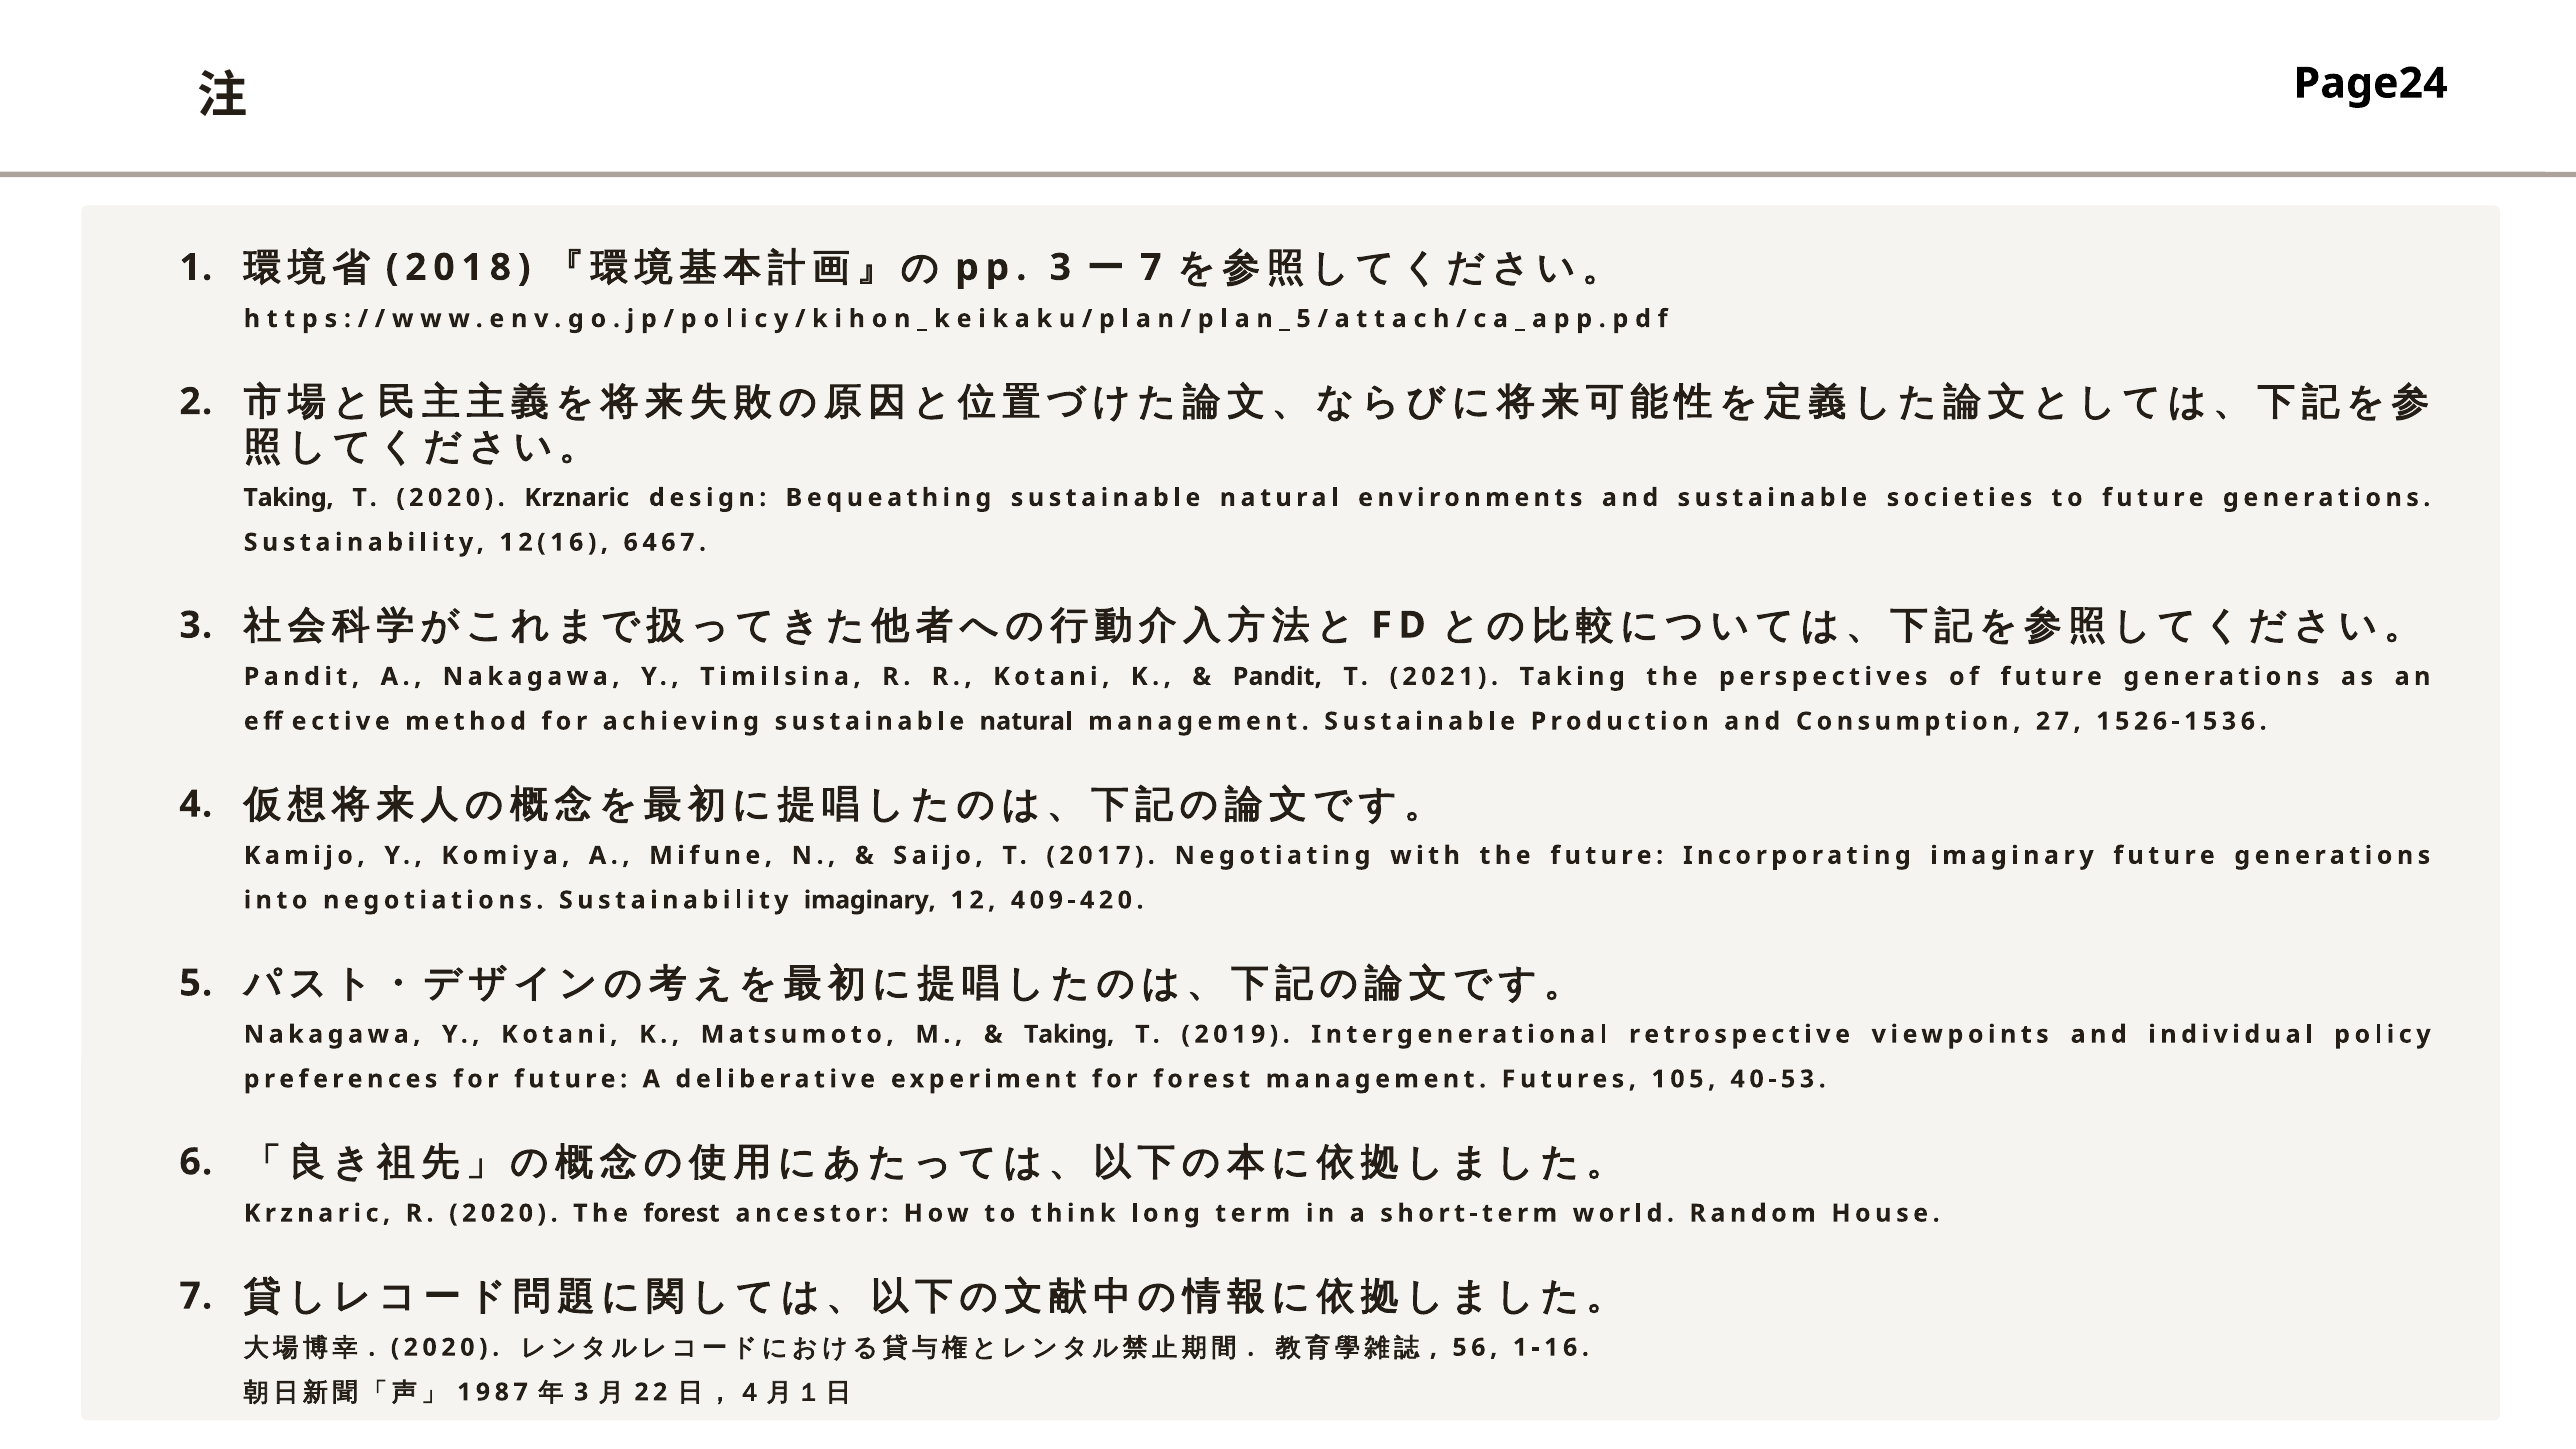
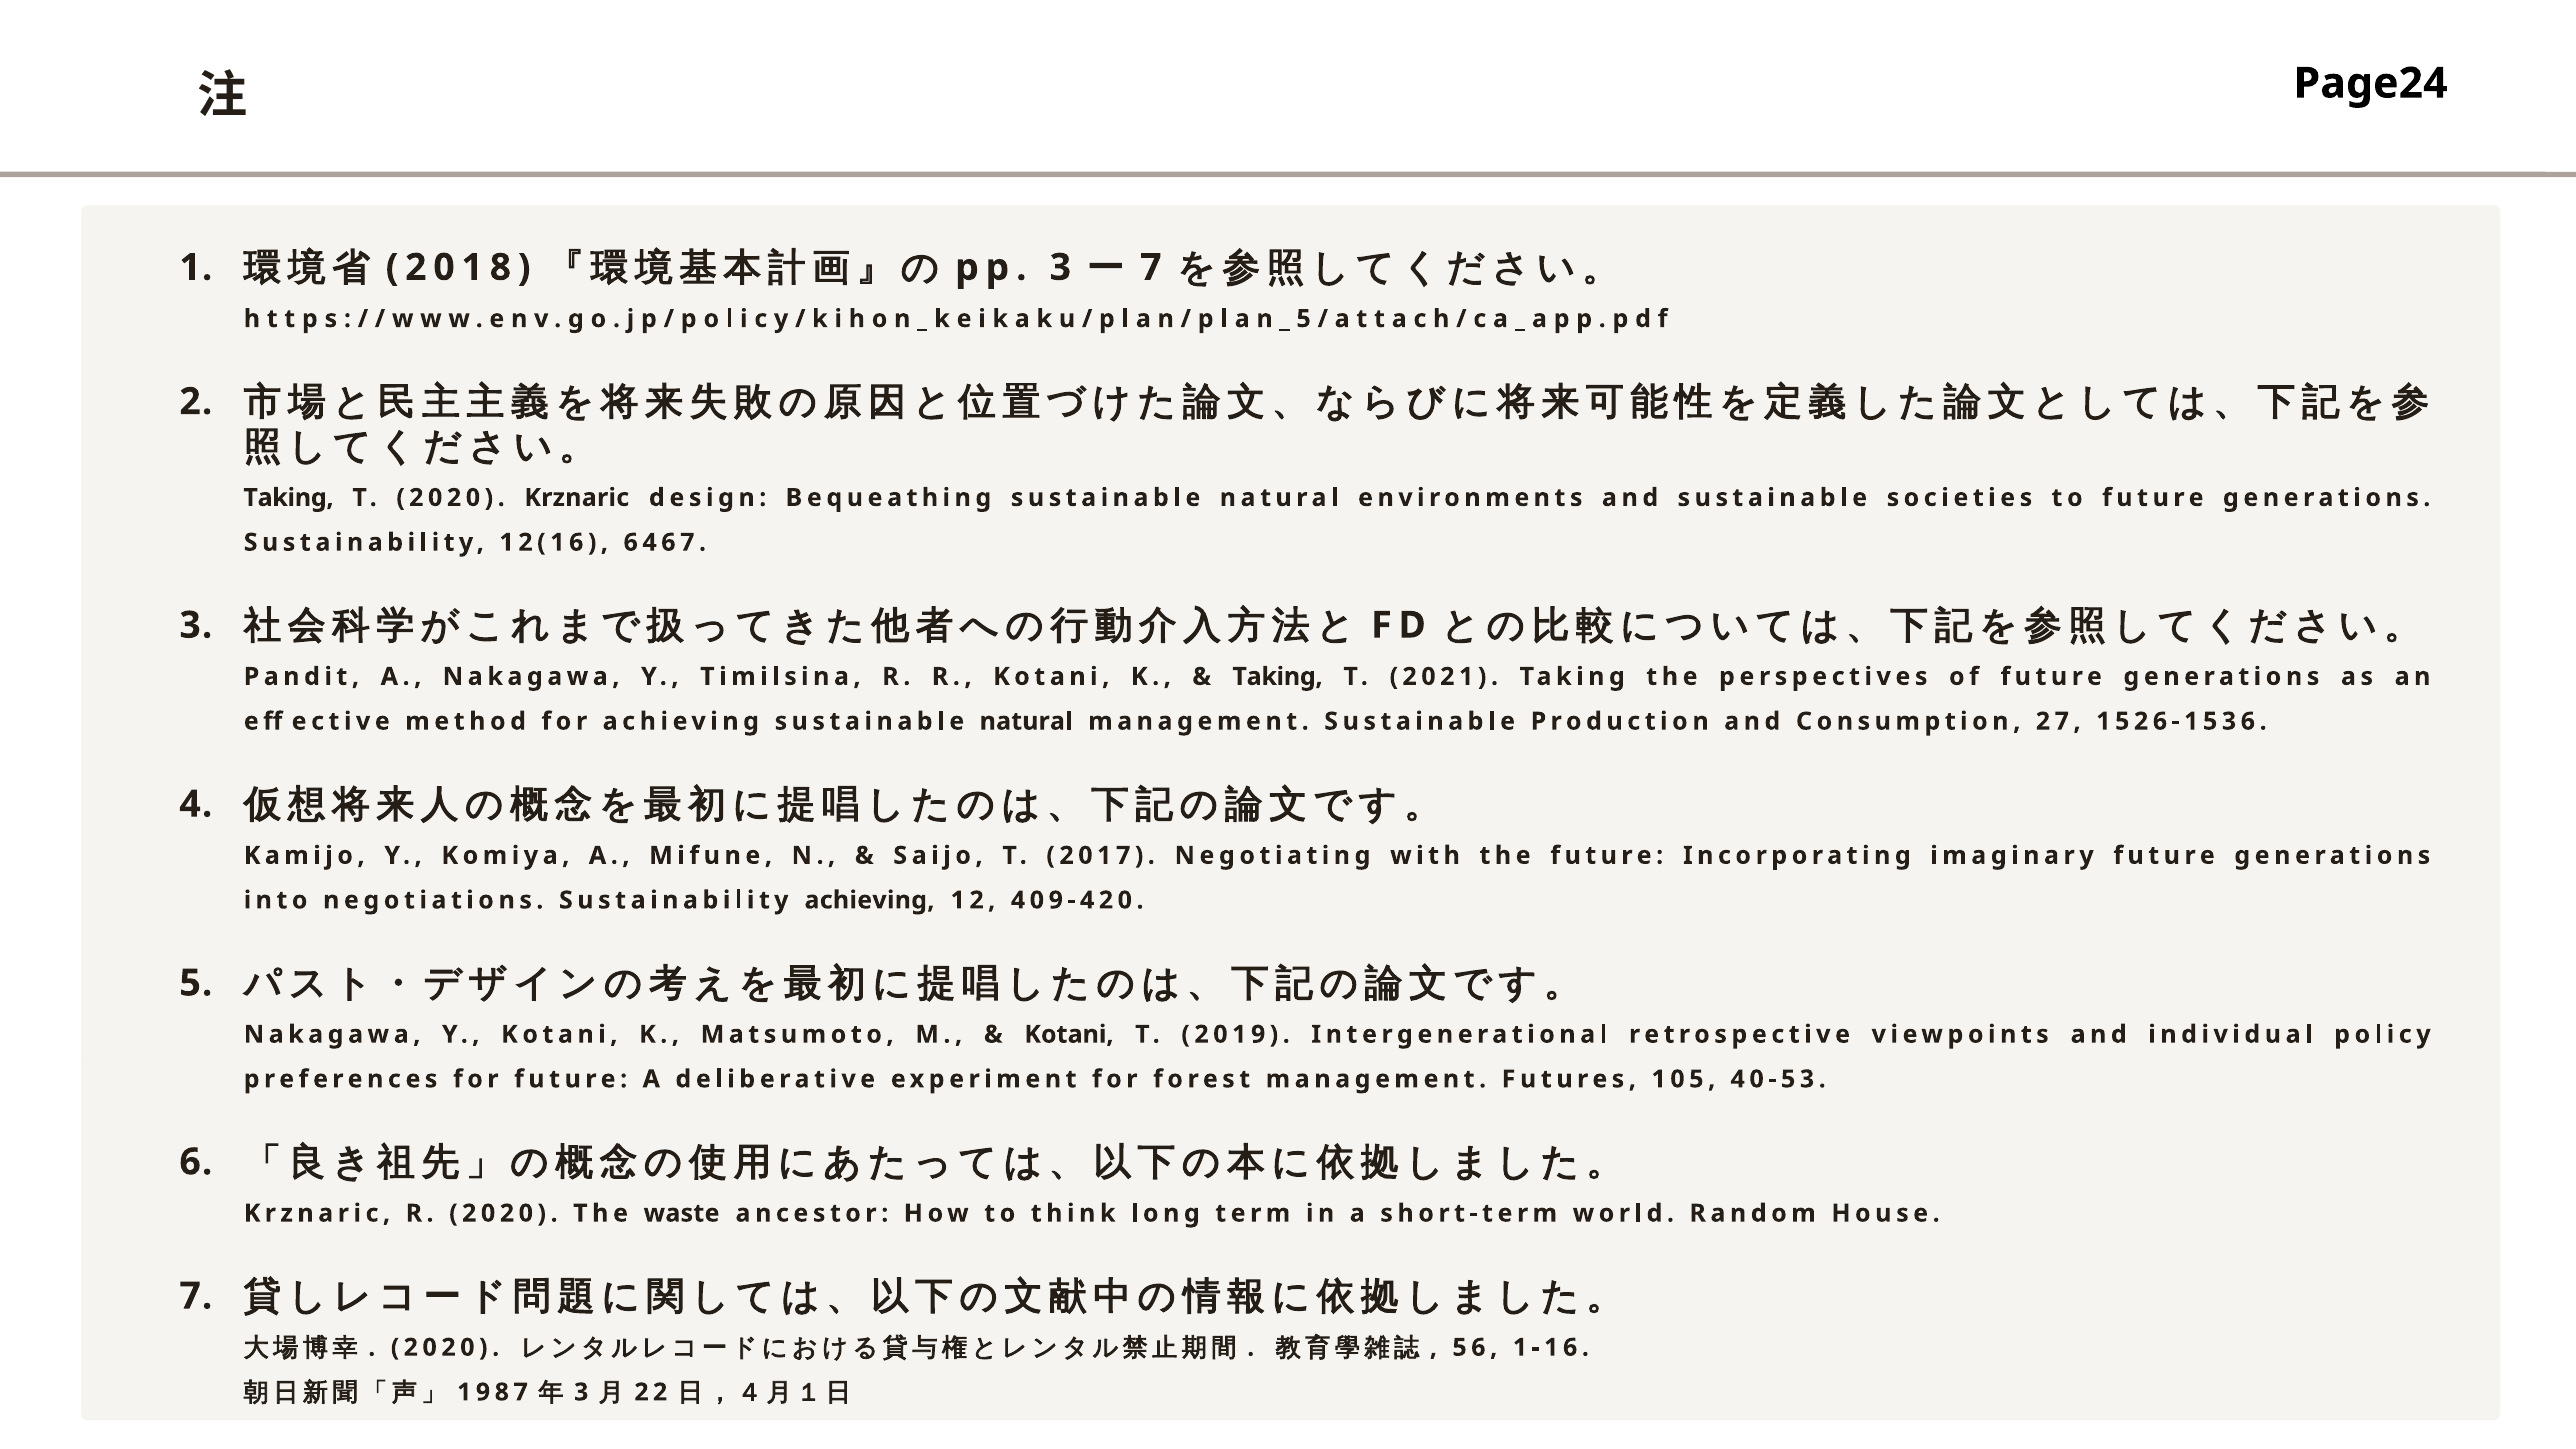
Pandit: Pandit -> Taking (1277, 677)
Sustainability imaginary: imaginary -> achieving (869, 900)
Taking: Taking -> Kotani (1069, 1034)
The forest: forest -> waste (682, 1213)
